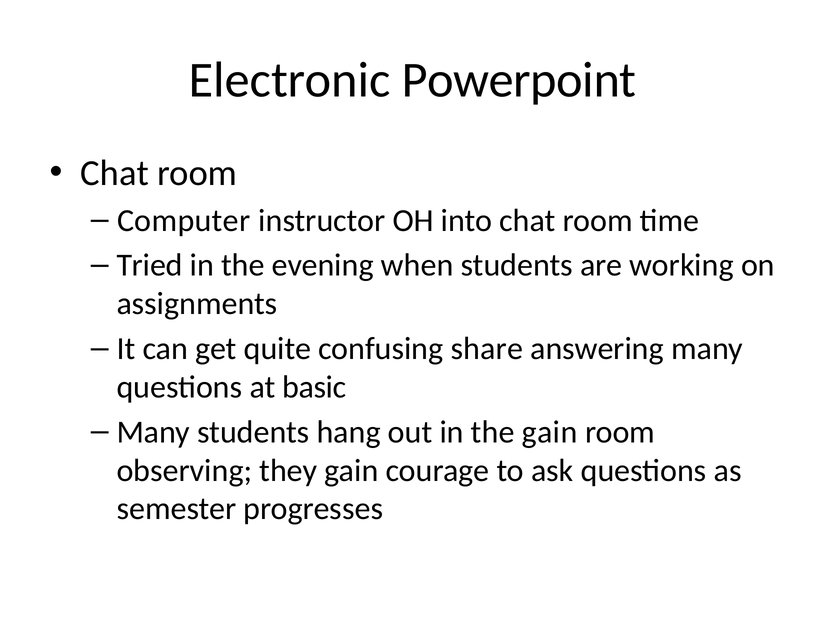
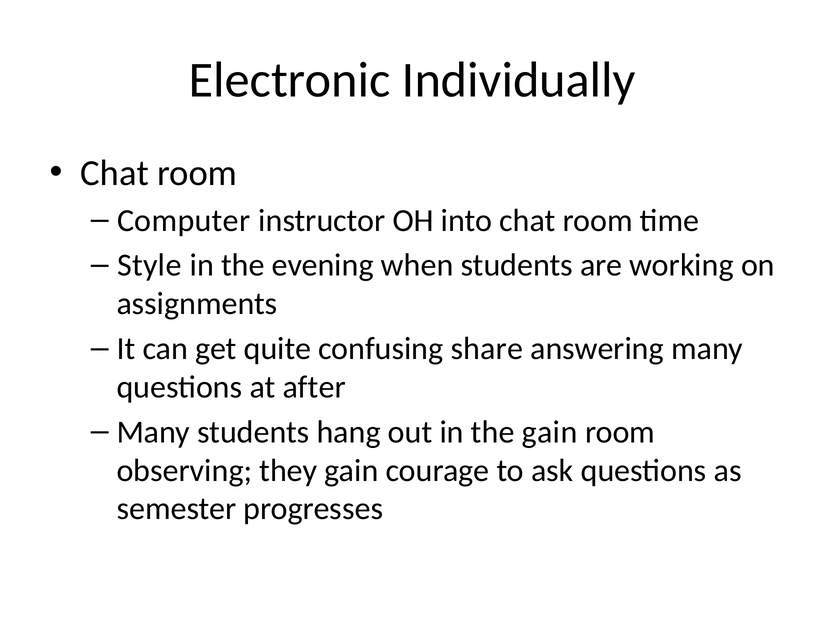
Powerpoint: Powerpoint -> Individually (519, 80)
Tried: Tried -> Style (149, 265)
basic: basic -> after (314, 387)
